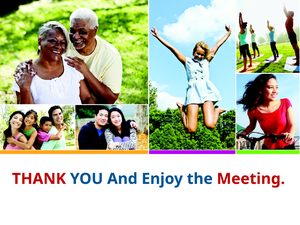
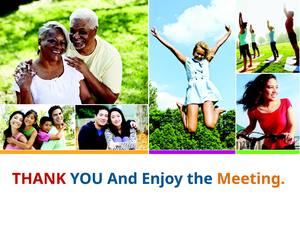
Meeting colour: red -> orange (251, 179)
